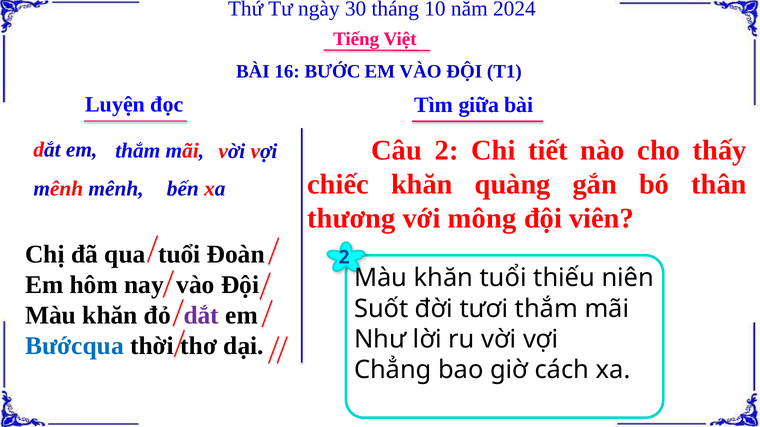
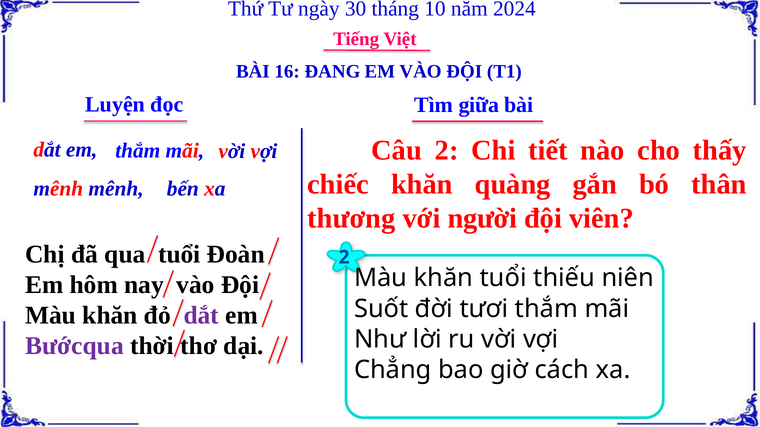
BƯỚC: BƯỚC -> ĐANG (332, 71)
mông: mông -> người (482, 219)
Bướcqua colour: blue -> purple (74, 346)
